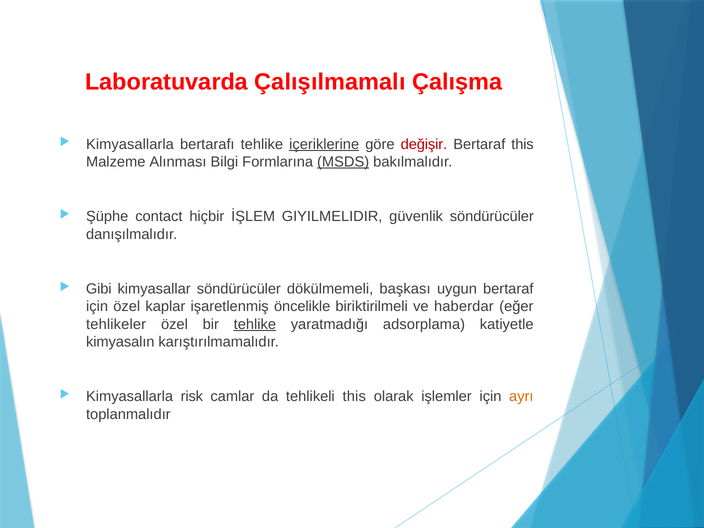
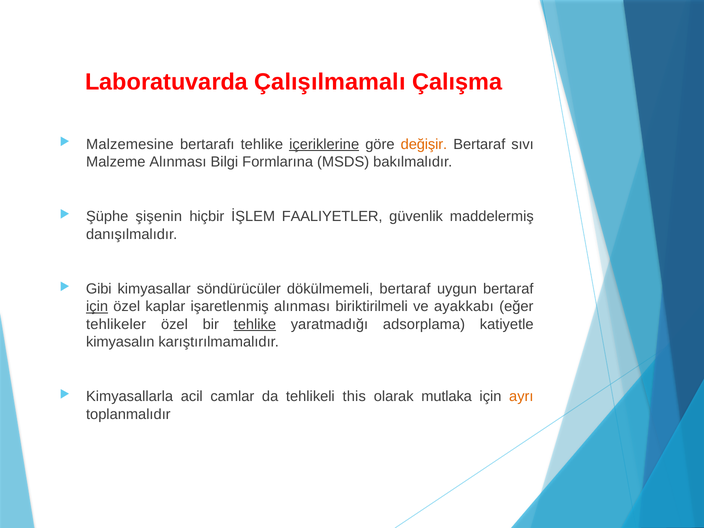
Kimyasallarla: Kimyasallarla -> Malzemesine (130, 144)
değişir colour: red -> orange (424, 144)
Bertaraf this: this -> sıvı (523, 144)
MSDS underline: present -> none (343, 162)
contact: contact -> şişenin (159, 217)
GIYILMELIDIR: GIYILMELIDIR -> FAALIYETLER (332, 217)
güvenlik söndürücüler: söndürücüler -> maddelermiş (492, 217)
dökülmemeli başkası: başkası -> bertaraf (405, 289)
için underline: none -> present (97, 307)
işaretlenmiş öncelikle: öncelikle -> alınması (302, 307)
haberdar: haberdar -> ayakkabı (464, 307)
risk: risk -> acil (192, 397)
işlemler: işlemler -> mutlaka (447, 397)
